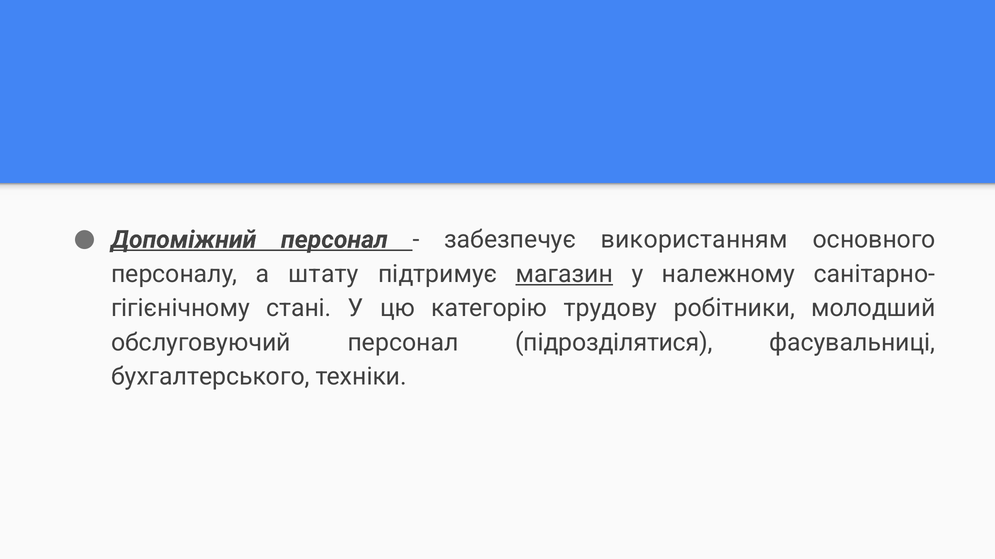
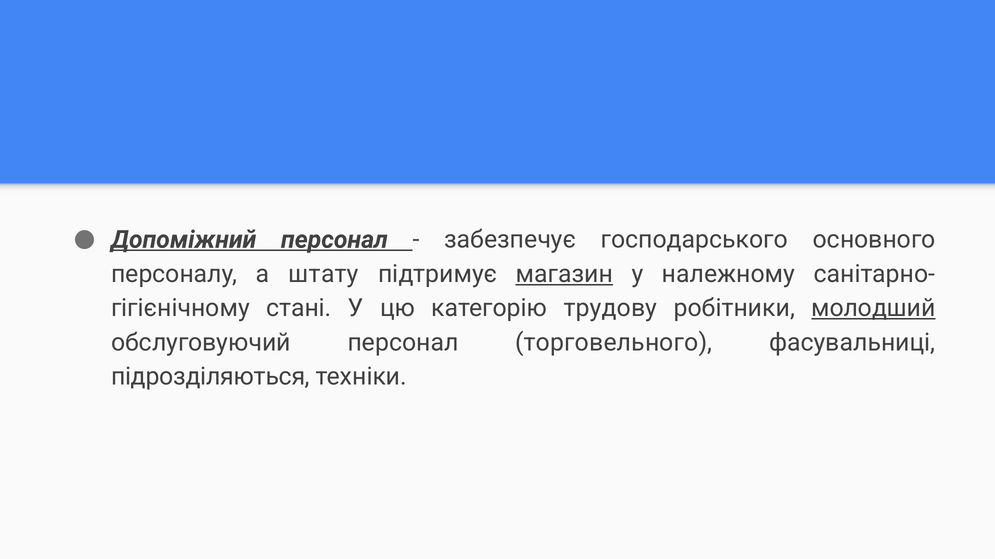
використанням: використанням -> господарського (694, 240)
молодший underline: none -> present (873, 309)
підрозділятися: підрозділятися -> торговельного (614, 343)
бухгалтерського: бухгалтерського -> підрозділяються (210, 377)
